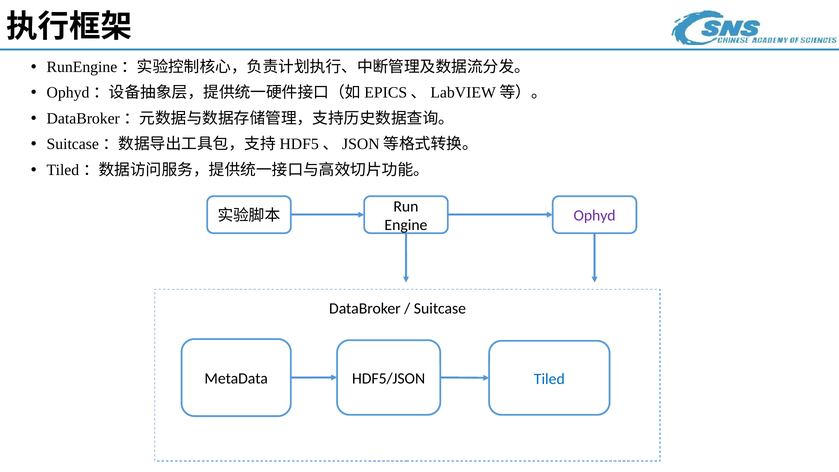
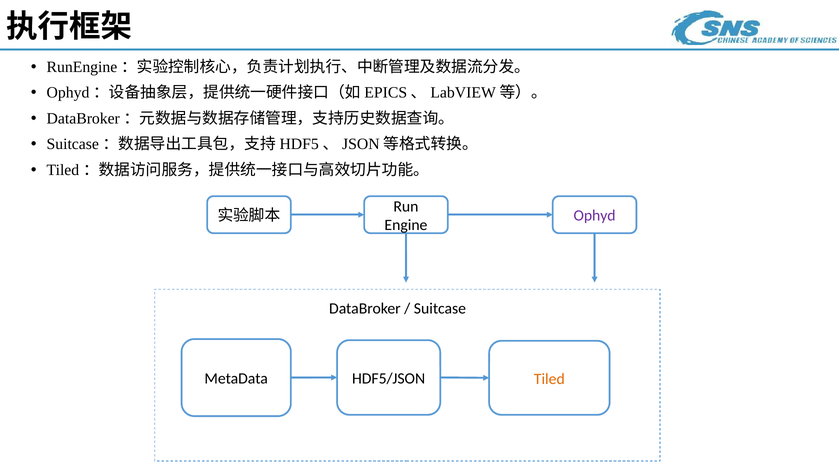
Tiled colour: blue -> orange (549, 379)
